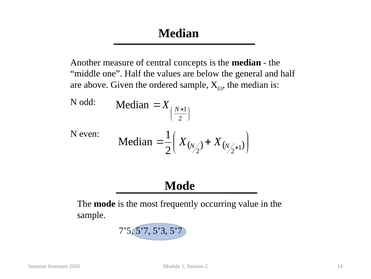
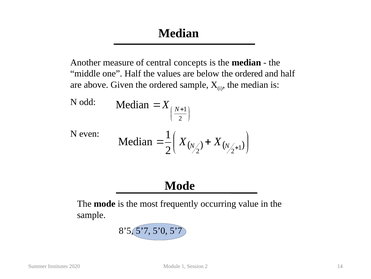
below the general: general -> ordered (249, 73)
7’5: 7’5 -> 8’5 (126, 230)
5’3: 5’3 -> 5’0 (160, 230)
